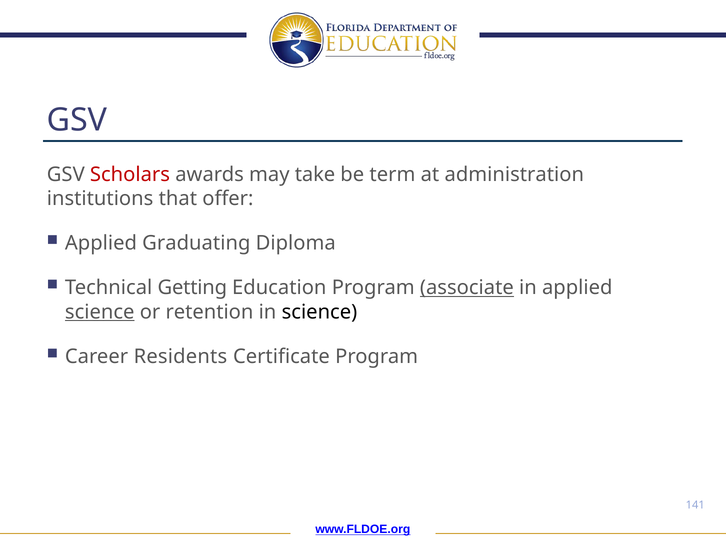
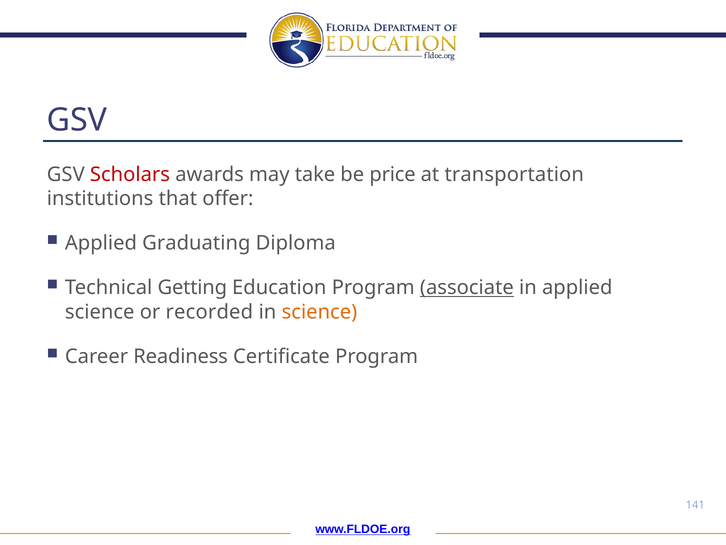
term: term -> price (393, 174)
administration: administration -> transportation (514, 174)
science underline: present -> none (100, 312)
retention: retention -> recorded (209, 312)
science colour: black -> orange (319, 312)
Residents: Residents -> Readiness (181, 356)
